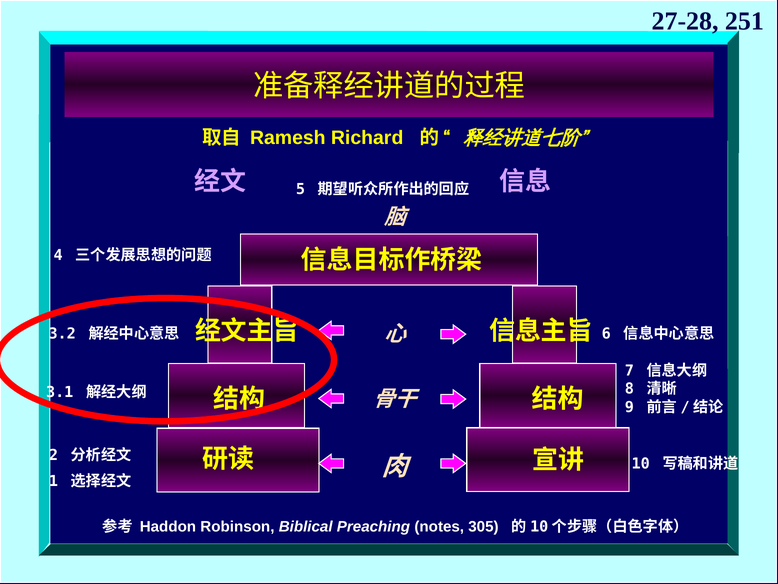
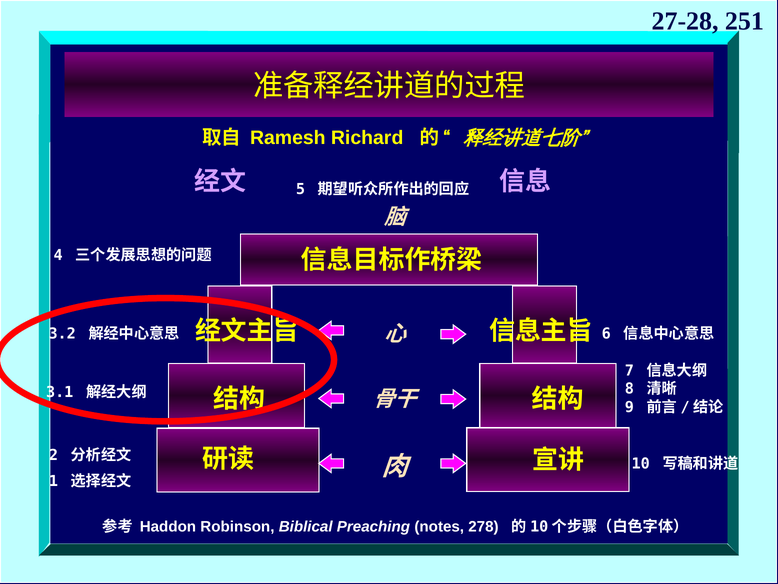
305: 305 -> 278 (483, 526)
